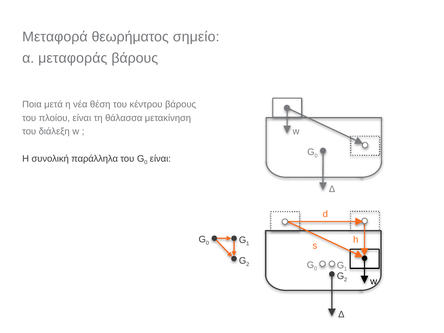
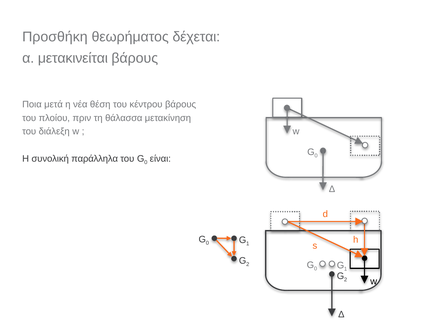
Μεταφορά: Μεταφορά -> Προσθήκη (55, 37)
σημείο: σημείο -> δέχεται (196, 37)
μεταφοράς: μεταφοράς -> μετακινείται (73, 58)
πλοίου είναι: είναι -> πριν (82, 118)
